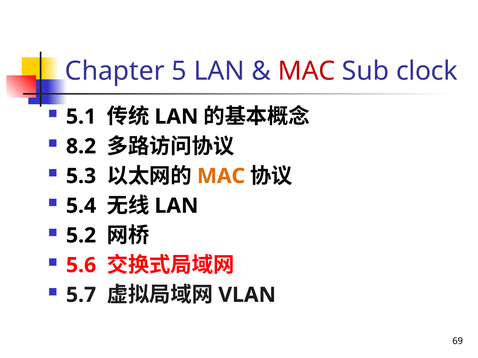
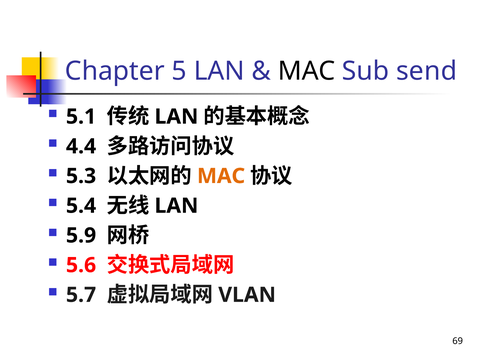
MAC colour: red -> black (307, 71)
clock: clock -> send (427, 71)
8.2: 8.2 -> 4.4 (81, 147)
5.2: 5.2 -> 5.9 (81, 236)
